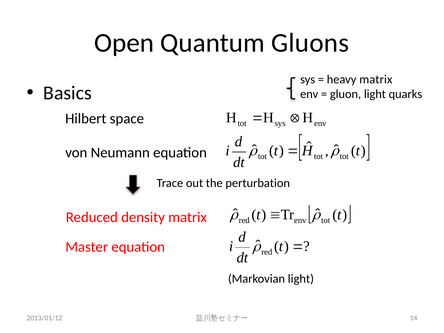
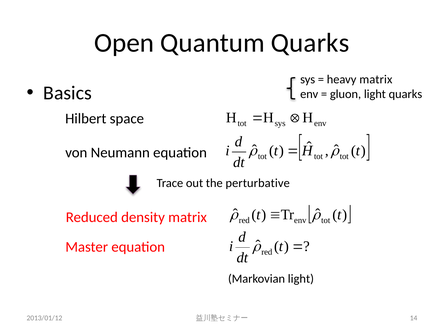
Quantum Gluons: Gluons -> Quarks (310, 43)
perturbation: perturbation -> perturbative (258, 183)
